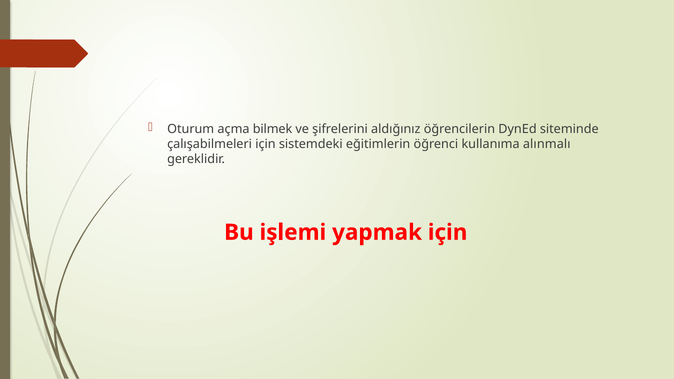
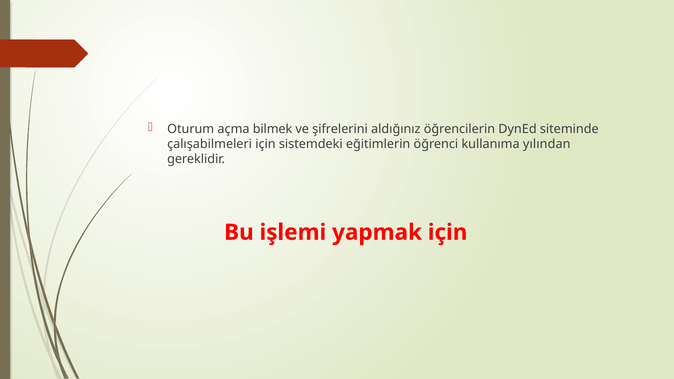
alınmalı: alınmalı -> yılından (547, 144)
